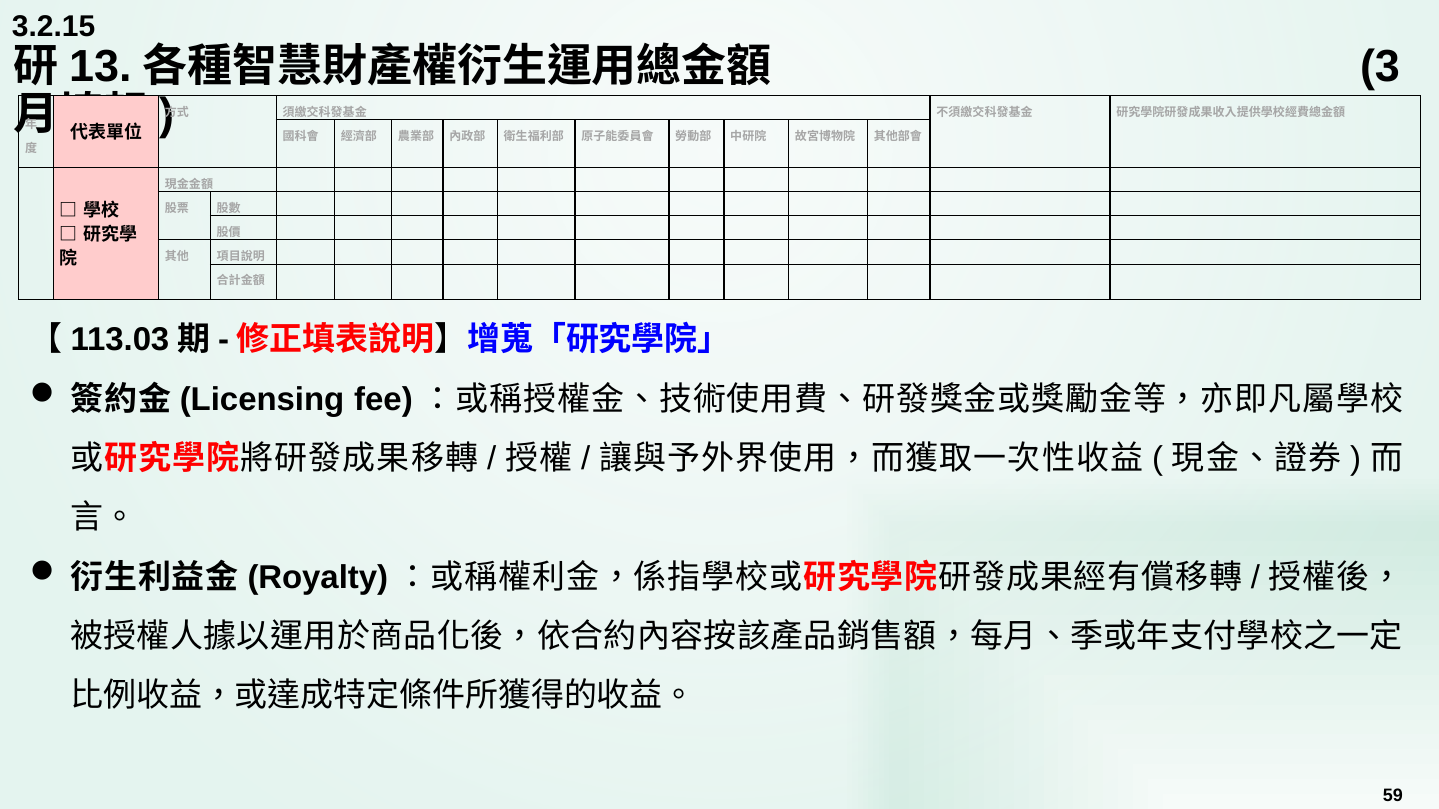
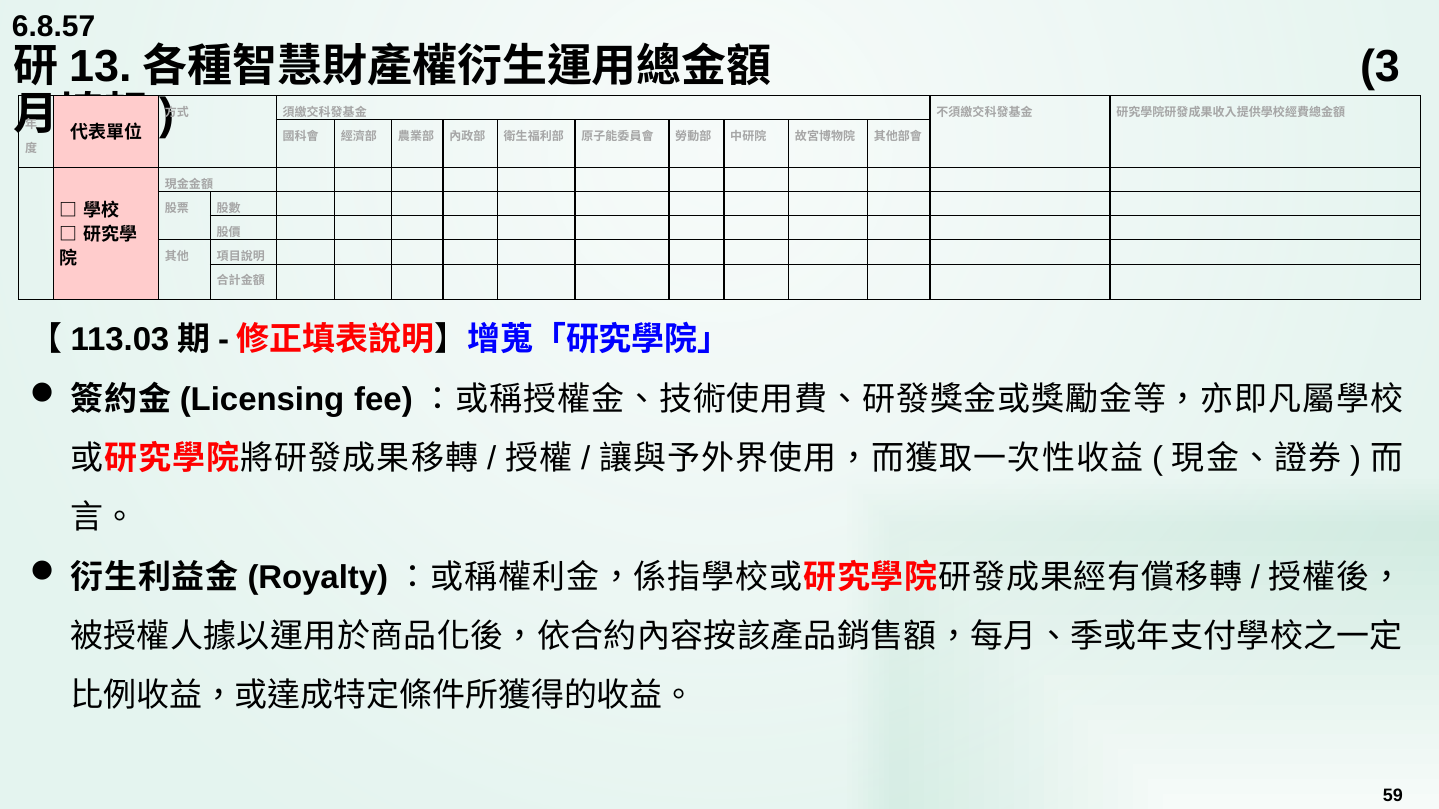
3.2.15: 3.2.15 -> 6.8.57 (54, 27)
